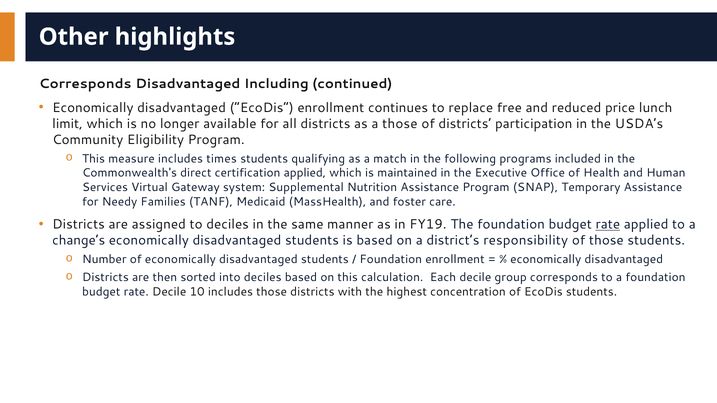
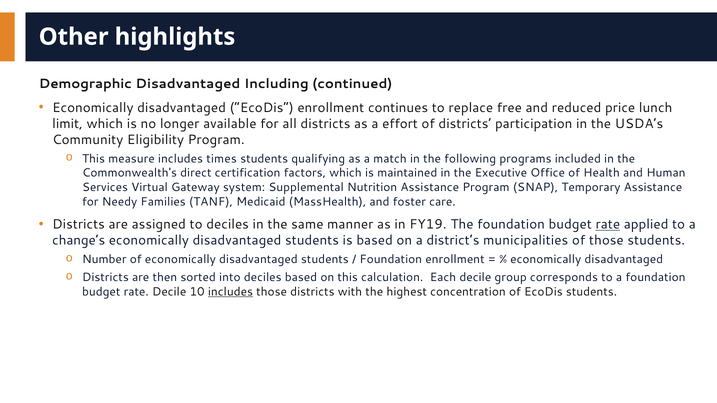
Corresponds: Corresponds -> Demographic (85, 84)
a those: those -> effort (400, 124)
certification applied: applied -> factors (305, 173)
responsibility: responsibility -> municipalities (526, 241)
includes underline: none -> present (230, 292)
